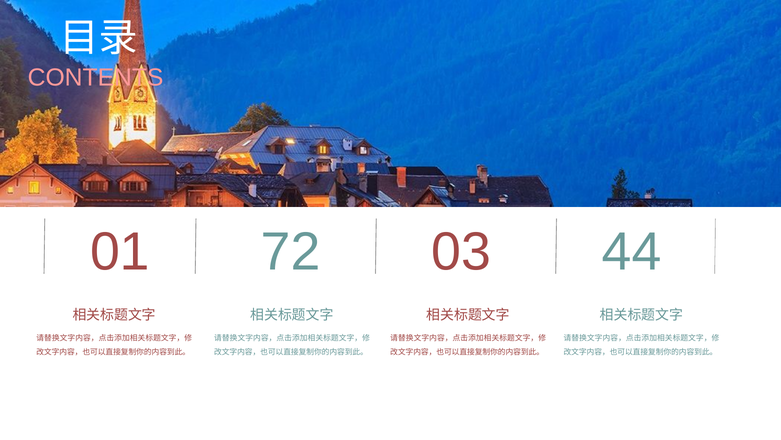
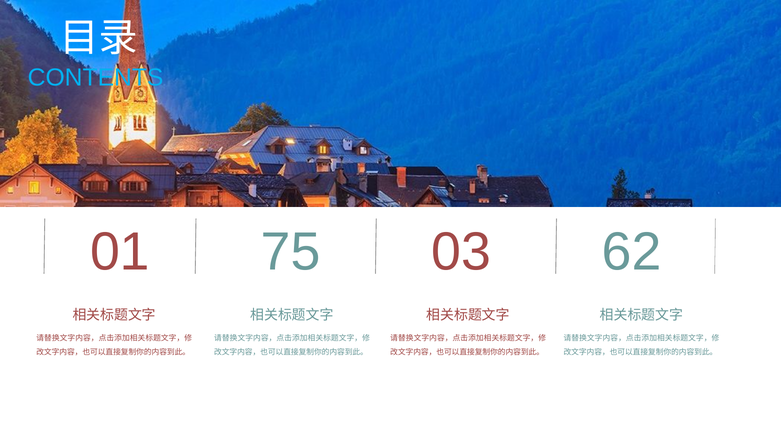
CONTENTS colour: pink -> light blue (96, 77)
72: 72 -> 75 (291, 251)
44: 44 -> 62 (632, 251)
